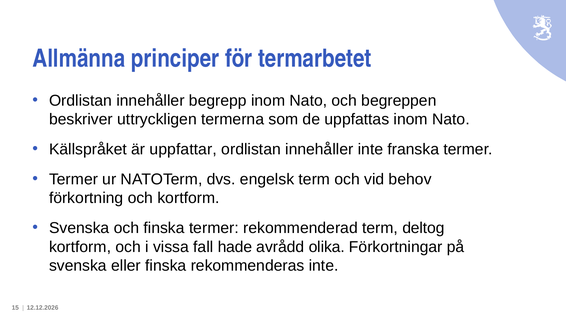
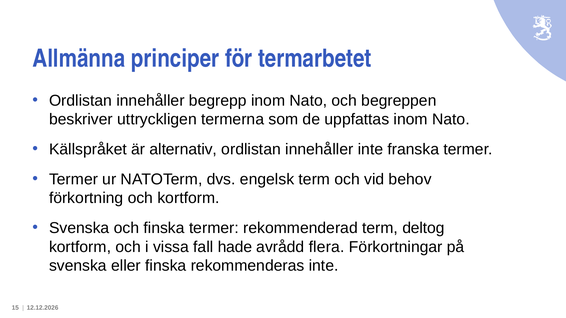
uppfattar: uppfattar -> alternativ (183, 150)
olika: olika -> flera (327, 247)
